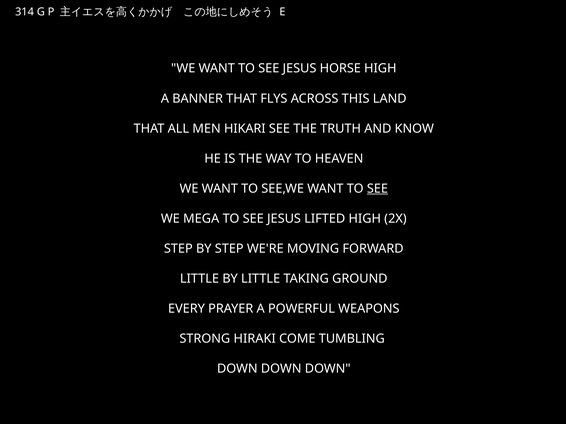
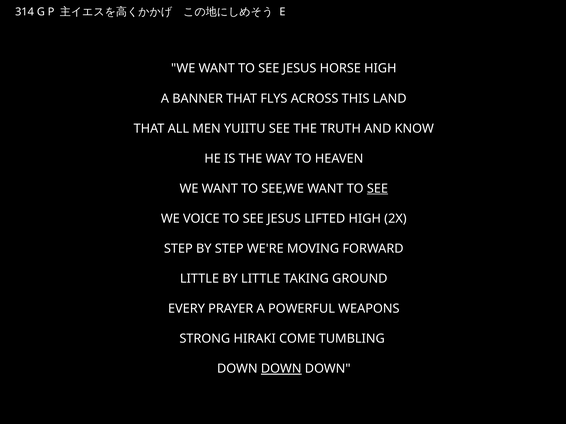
HIKARI: HIKARI -> YUIITU (245, 129)
MEGA: MEGA -> VOICE (201, 219)
DOWN underline: none -> present (281, 369)
